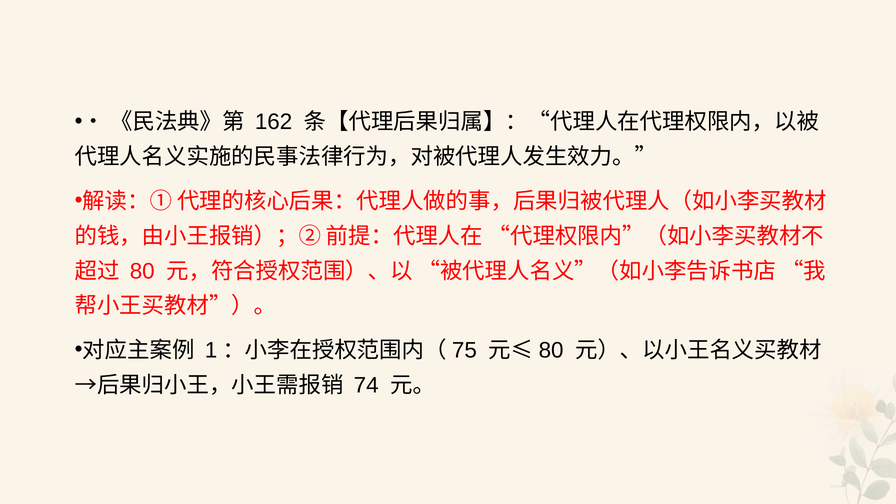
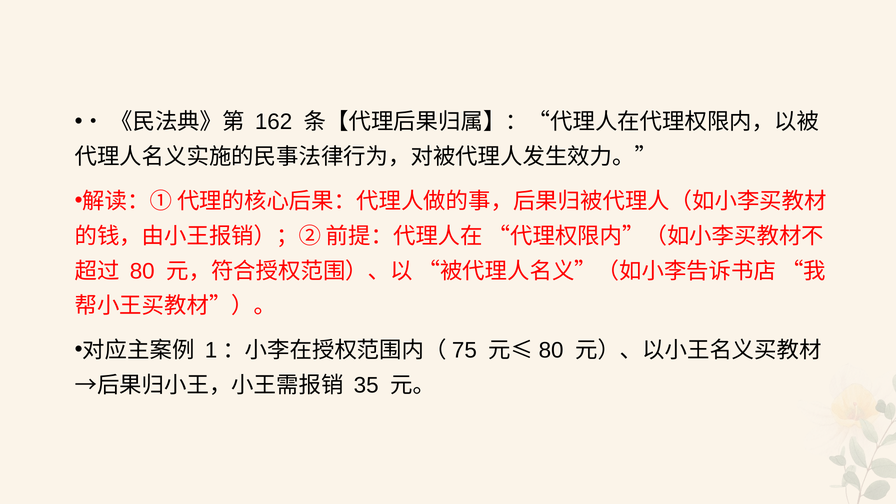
74: 74 -> 35 (366, 385)
